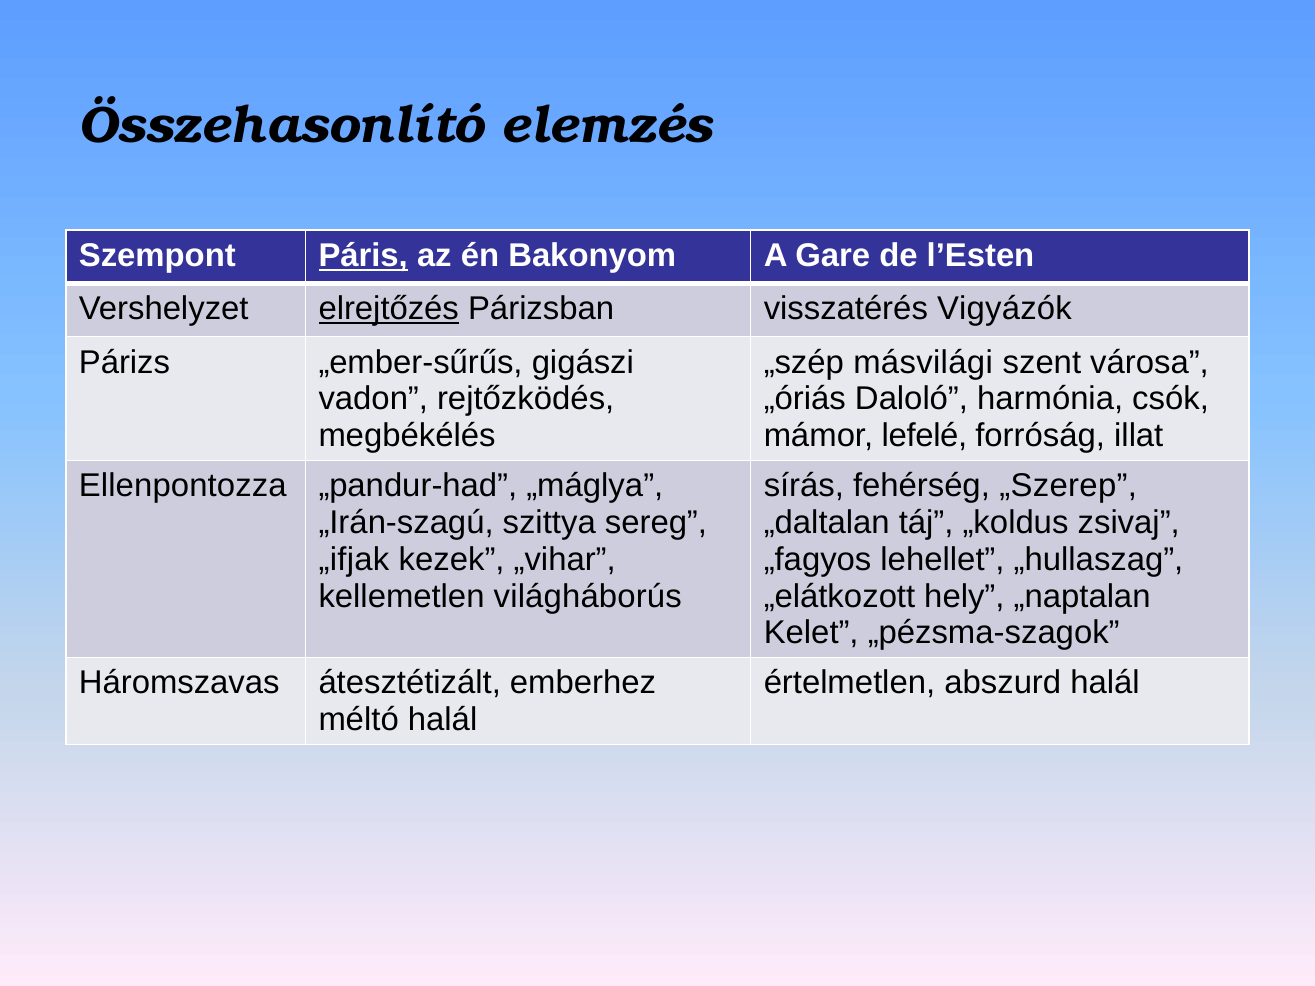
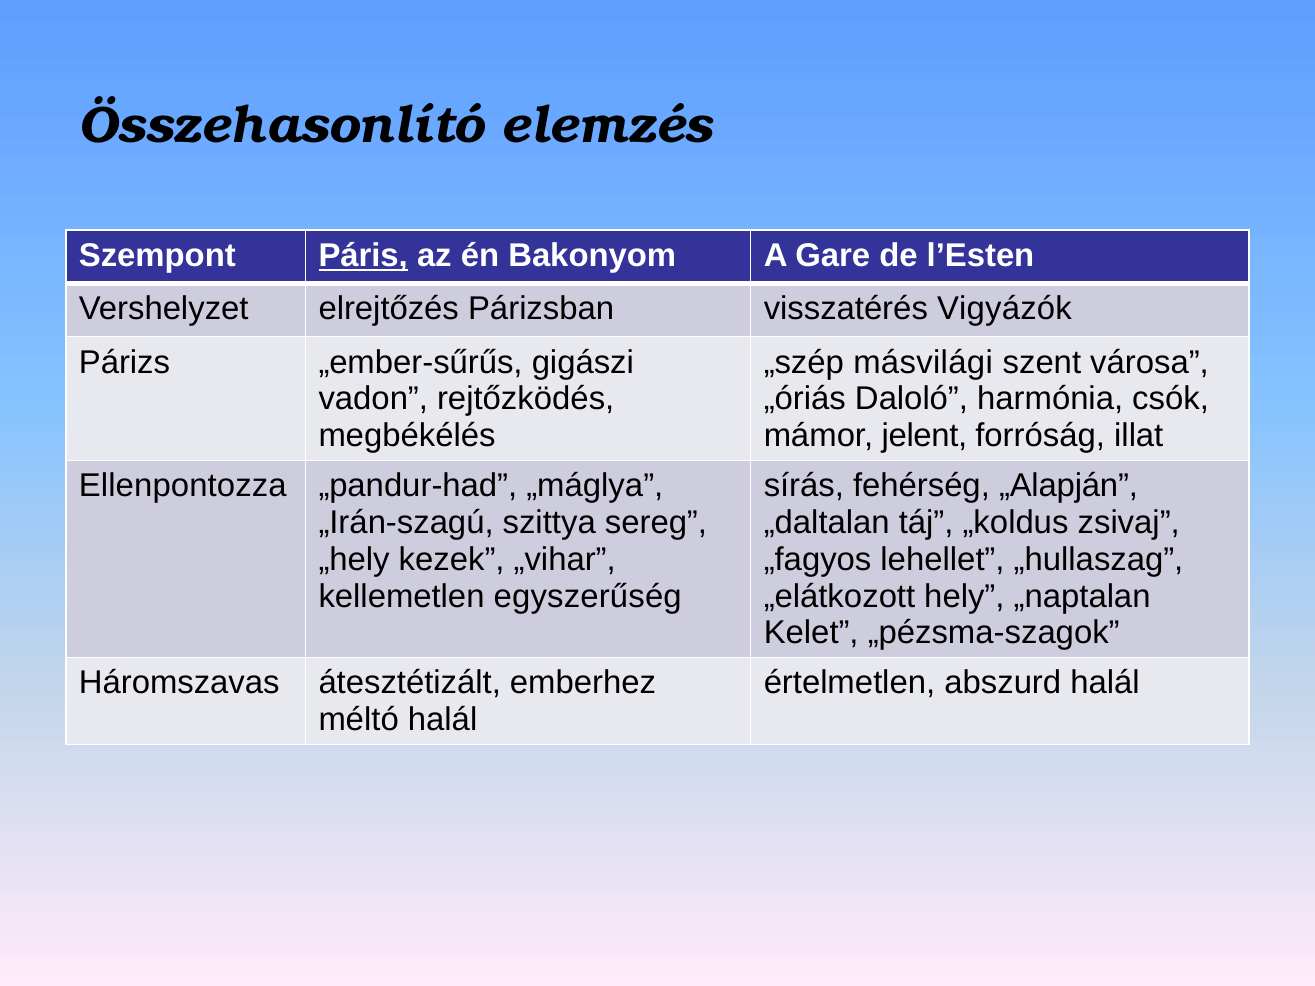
elrejtőzés underline: present -> none (389, 309)
lefelé: lefelé -> jelent (924, 436)
„Szerep: „Szerep -> „Alapján (1068, 486)
„ifjak: „ifjak -> „hely (354, 560)
világháborús: világháborús -> egyszerűség (588, 596)
